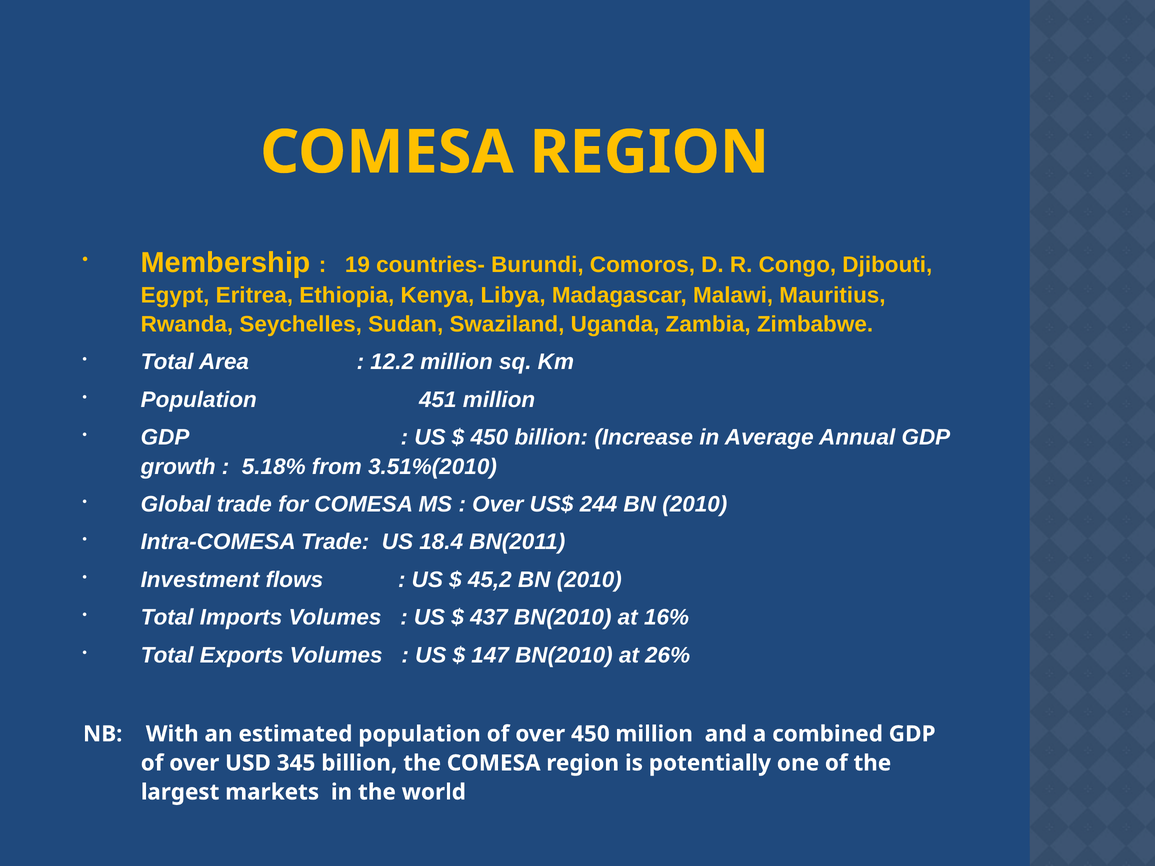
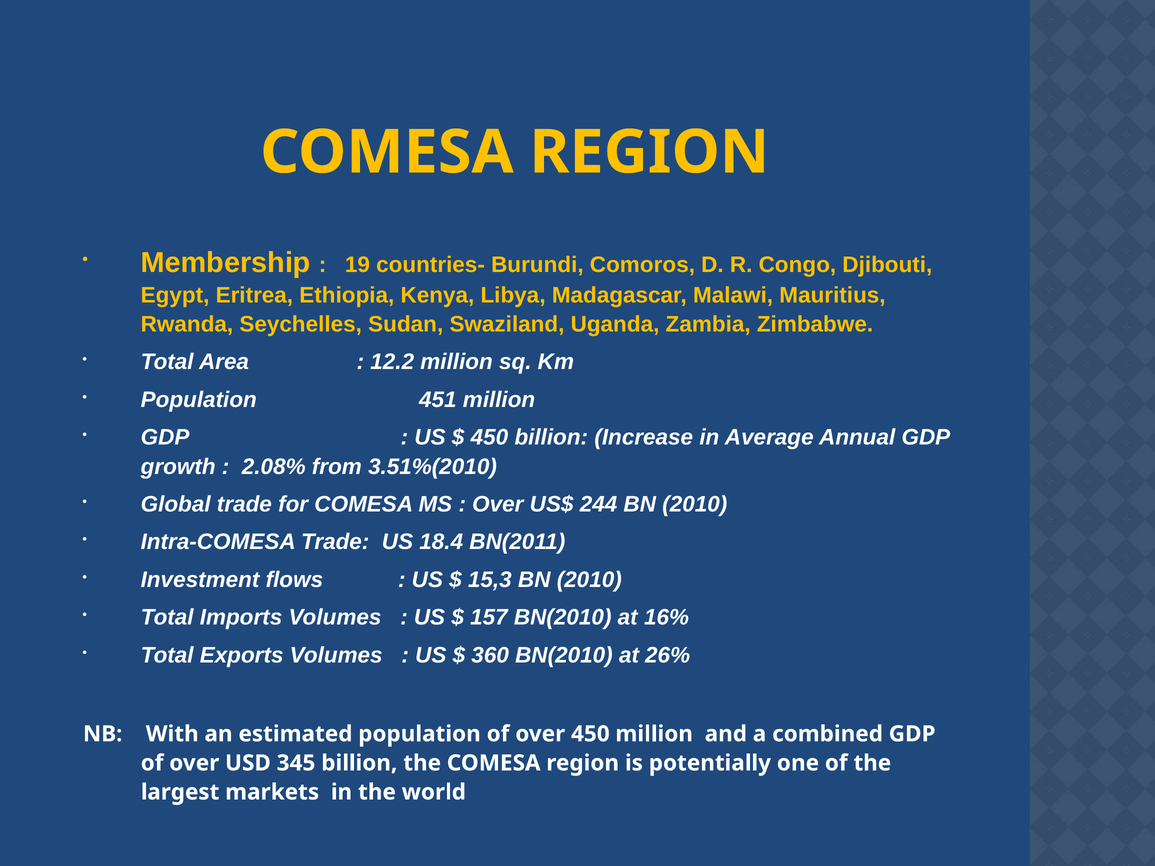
5.18%: 5.18% -> 2.08% (274, 467)
45,2: 45,2 -> 15,3 (490, 580)
437: 437 -> 157 (489, 618)
147: 147 -> 360 (490, 655)
